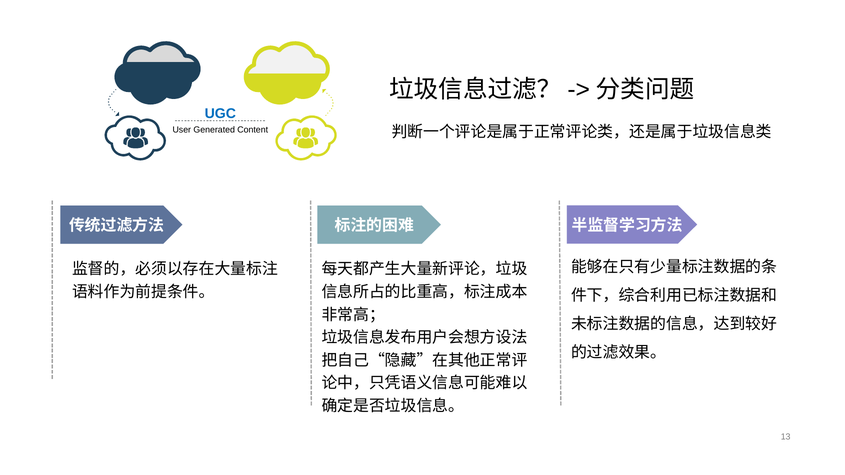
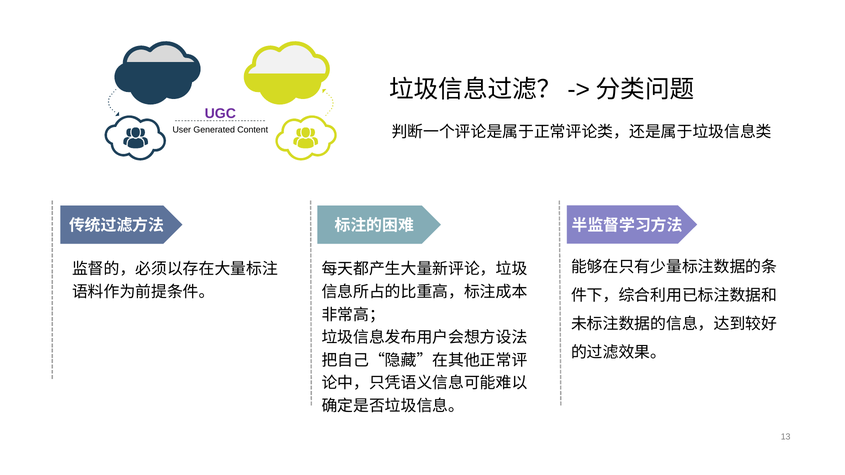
UGC colour: blue -> purple (220, 113)
